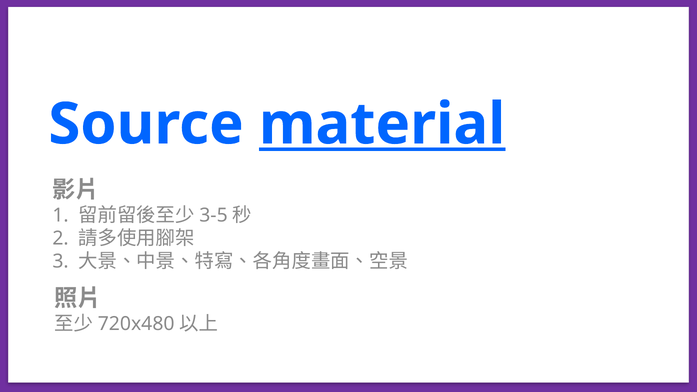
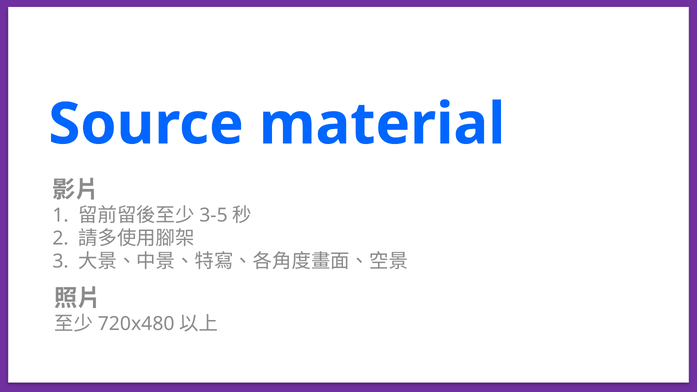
material underline: present -> none (382, 124)
